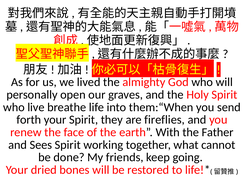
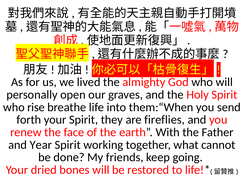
live: live -> rise (36, 107)
Sees: Sees -> Year (41, 145)
